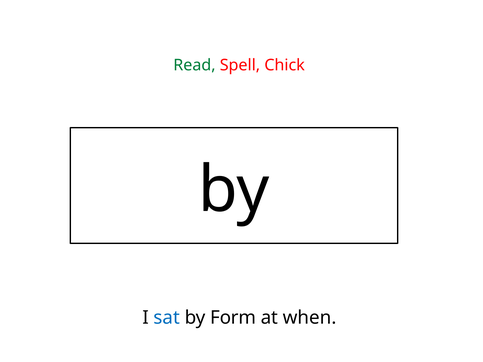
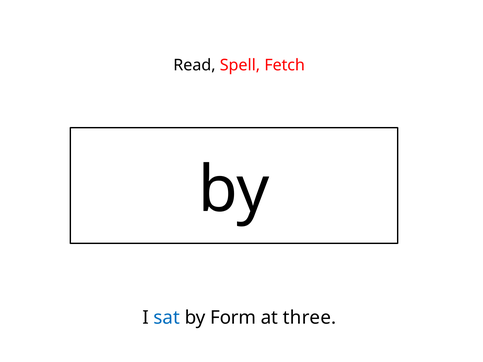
Read colour: green -> black (194, 65)
Chick: Chick -> Fetch (285, 65)
when: when -> three (310, 318)
